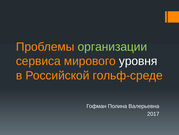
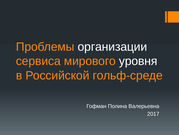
организации colour: light green -> white (112, 47)
